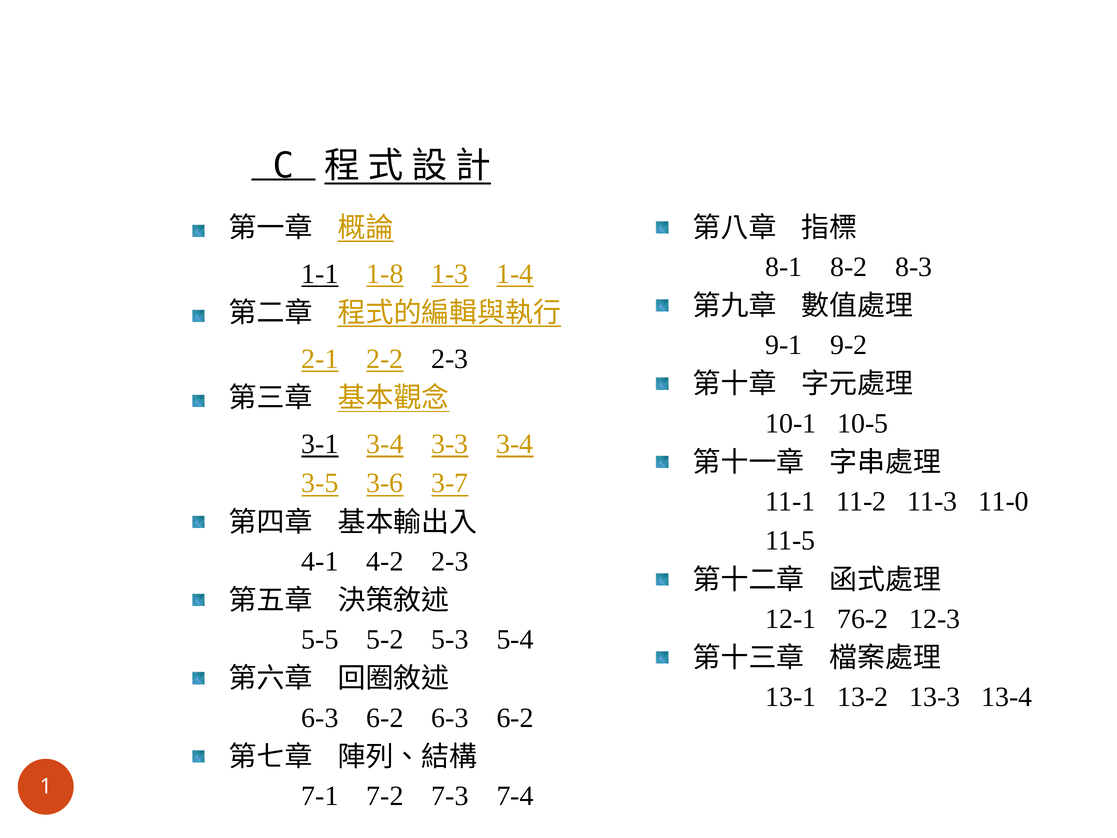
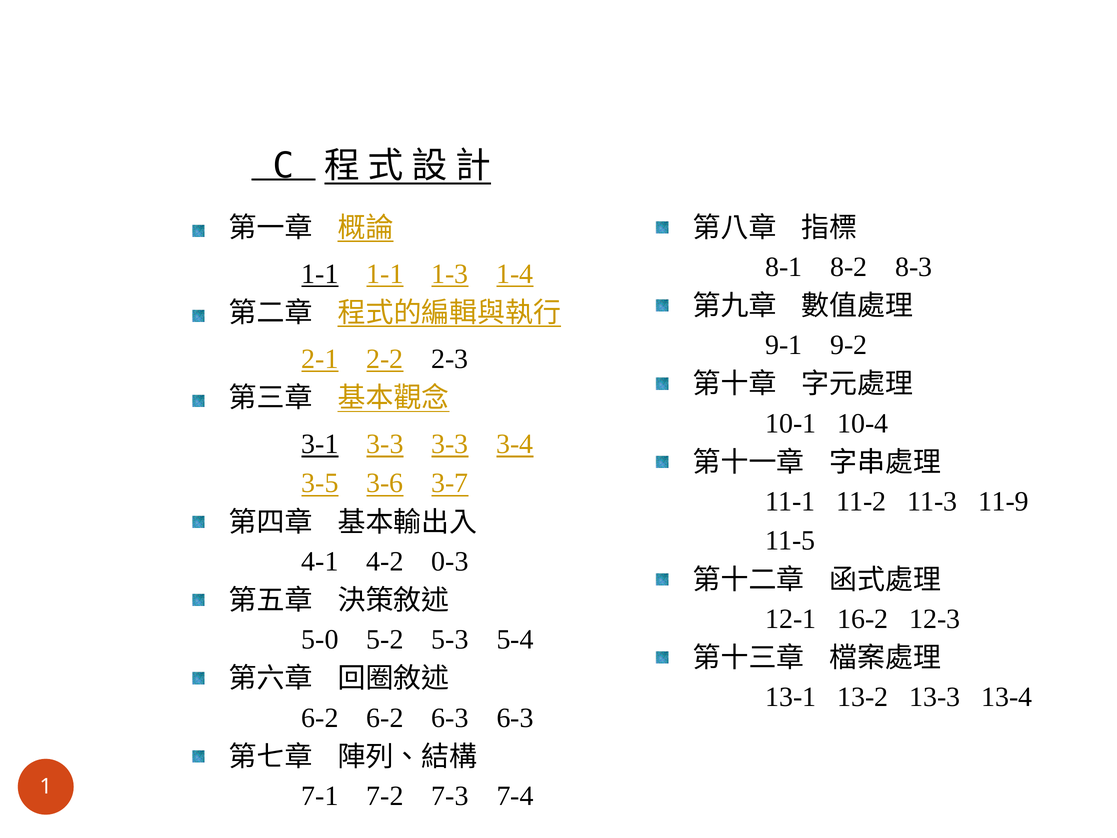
1-1 1-8: 1-8 -> 1-1 (385, 274)
10-5: 10-5 -> 10-4 (863, 423)
3-1 3-4: 3-4 -> 3-3 (385, 444)
11-0: 11-0 -> 11-9 (1003, 501)
4-2 2-3: 2-3 -> 0-3 (450, 561)
76-2: 76-2 -> 16-2 (863, 619)
5-5: 5-5 -> 5-0 (320, 639)
6-3: 6-3 -> 6-2 (320, 718)
6-2 6-3 6-2: 6-2 -> 6-3 (515, 718)
